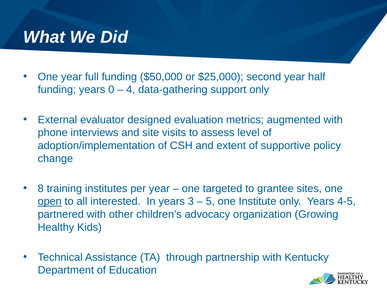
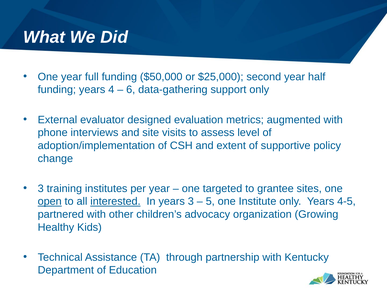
0: 0 -> 4 (111, 90)
4: 4 -> 6 (131, 90)
8: 8 -> 3 (41, 189)
interested underline: none -> present (115, 202)
